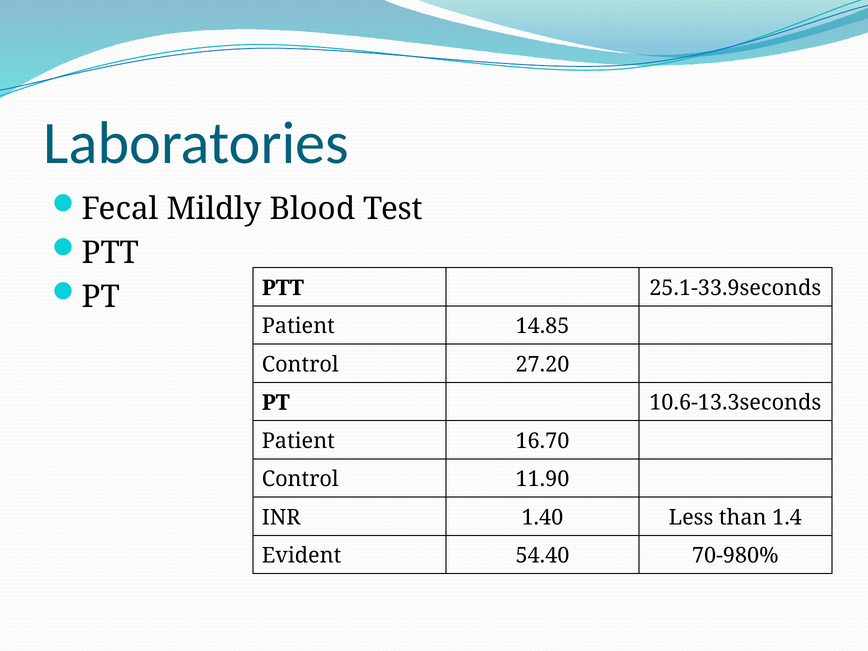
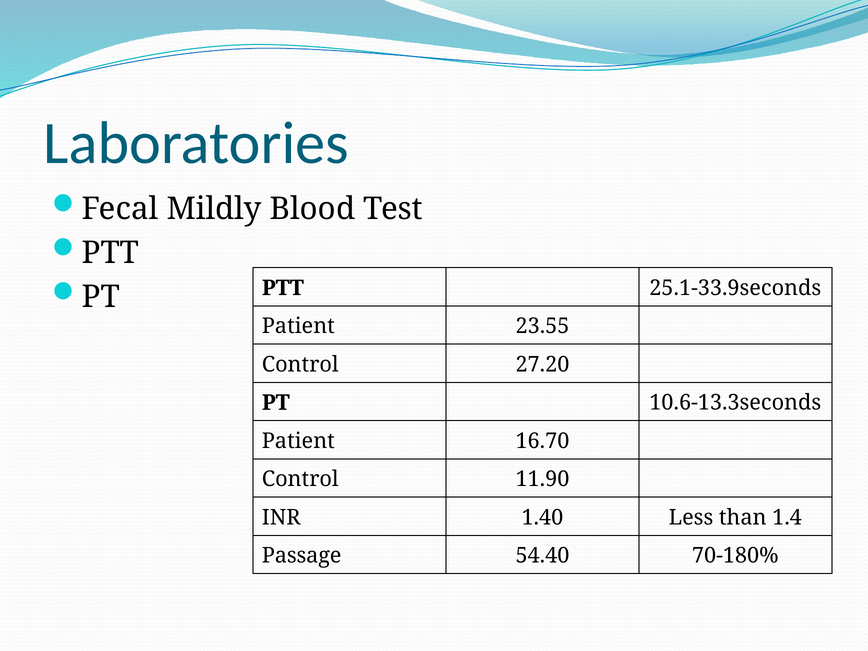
14.85: 14.85 -> 23.55 (543, 326)
Evident: Evident -> Passage (302, 556)
70-980%: 70-980% -> 70-180% (735, 556)
